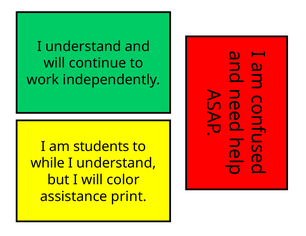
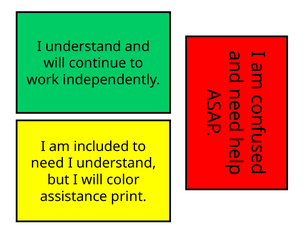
students: students -> included (101, 147)
while: while -> need (48, 163)
